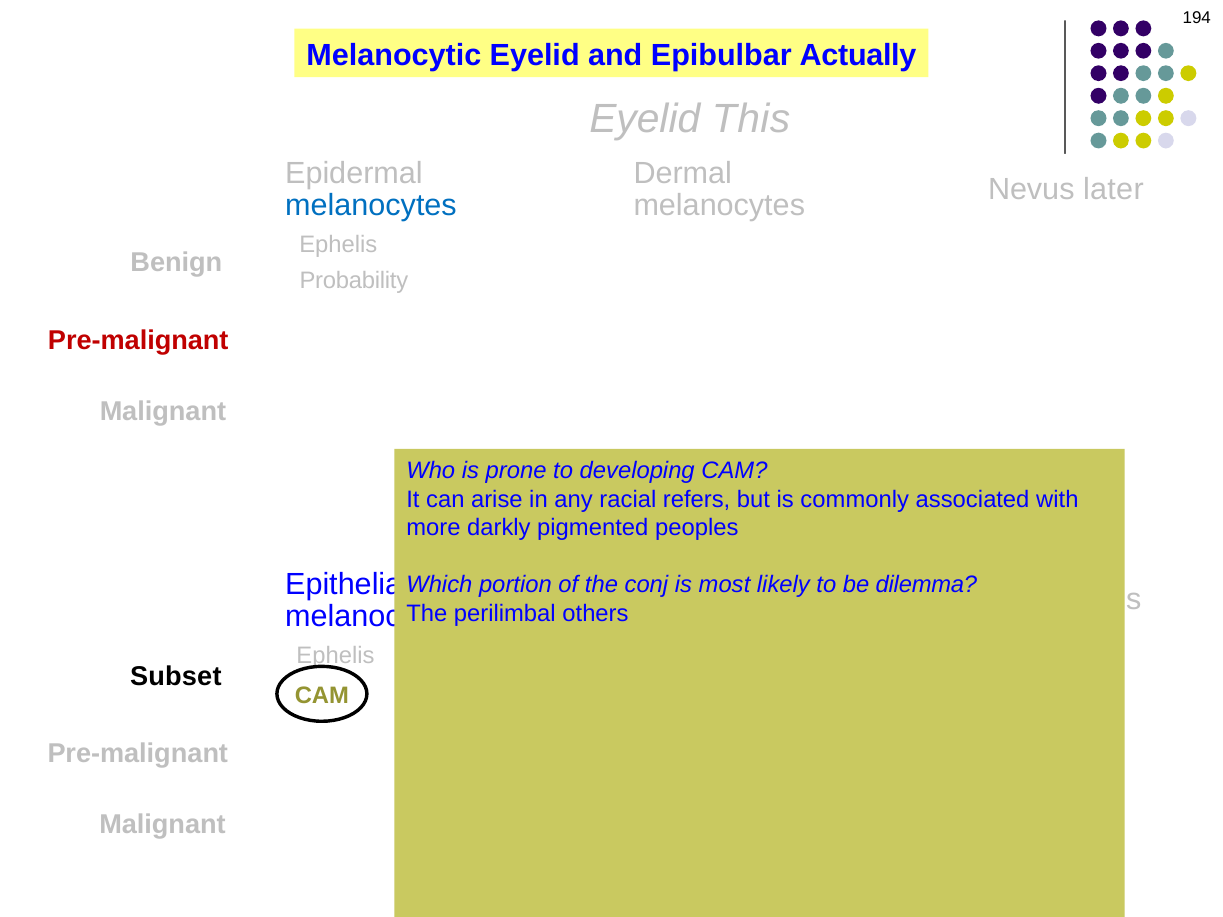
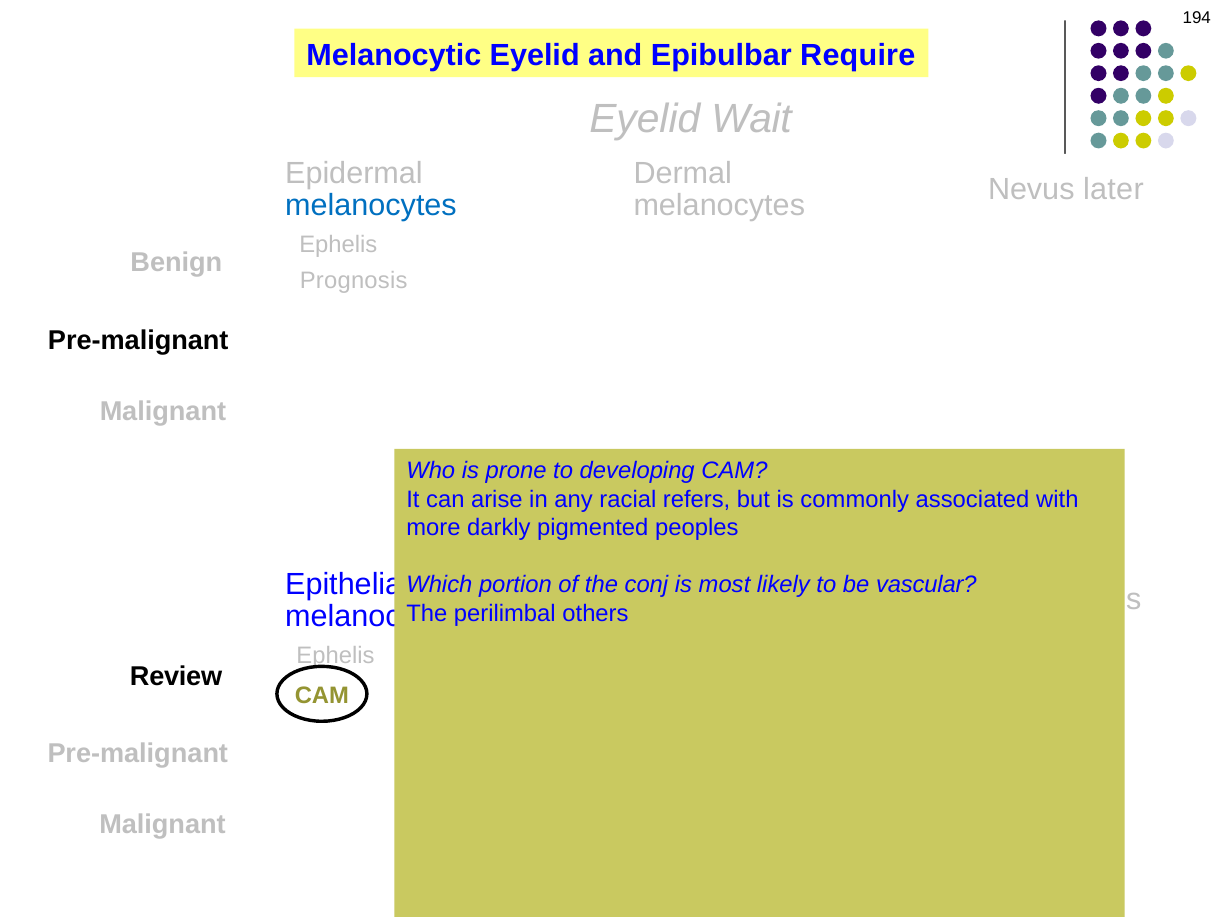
Actually: Actually -> Require (858, 55)
This: This -> Wait (751, 119)
Probability: Probability -> Prognosis (354, 281)
Pre-malignant colour: red -> black (138, 340)
dilemma: dilemma -> vascular (926, 585)
Subset: Subset -> Review (176, 676)
